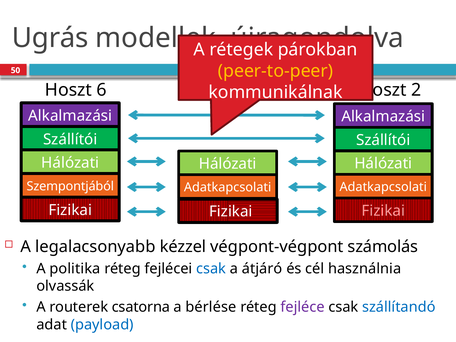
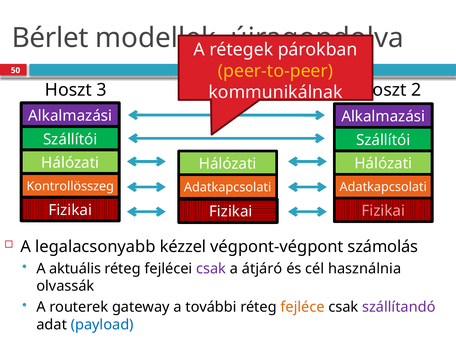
Ugrás: Ugrás -> Bérlet (50, 38)
6: 6 -> 3 (102, 90)
Szempontjából: Szempontjából -> Kontrollösszeg (70, 186)
politika: politika -> aktuális (75, 269)
csak colour: blue -> purple (211, 269)
csatorna: csatorna -> gateway (141, 307)
bérlése: bérlése -> további (211, 307)
fejléce colour: purple -> orange (303, 307)
szállítandó colour: blue -> purple (399, 307)
